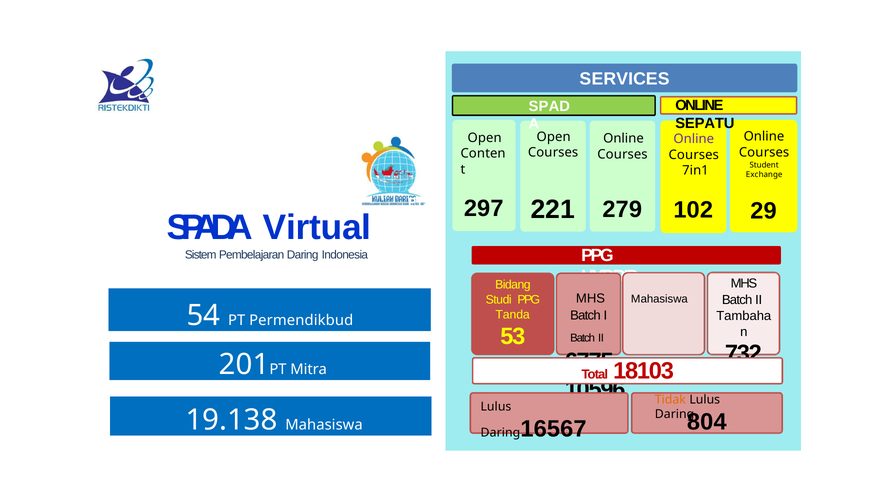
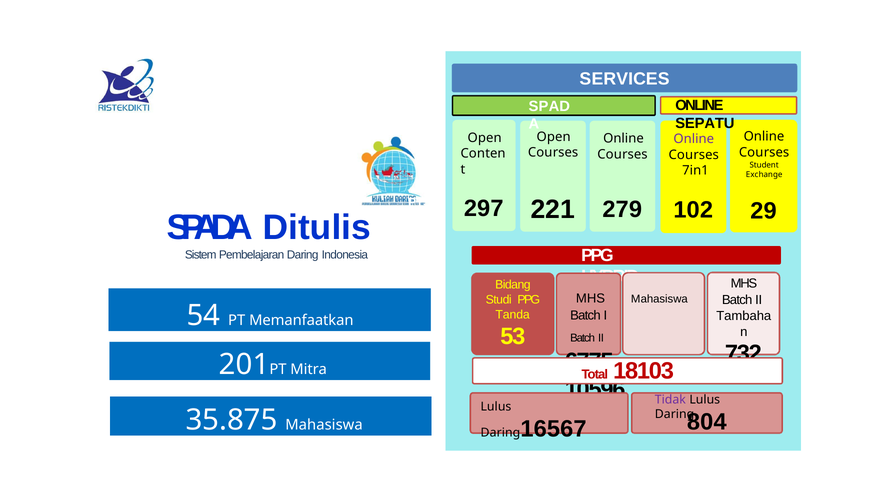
Virtual: Virtual -> Ditulis (317, 227)
Permendikbud: Permendikbud -> Memanfaatkan (301, 320)
Tidak colour: orange -> purple (670, 399)
19.138: 19.138 -> 35.875 (232, 420)
